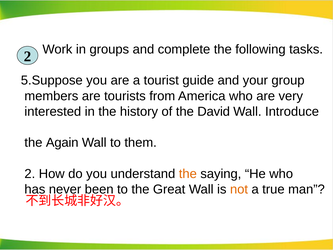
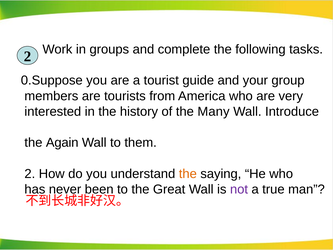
5.Suppose: 5.Suppose -> 0.Suppose (52, 80)
David: David -> Many (214, 111)
not colour: orange -> purple (239, 189)
